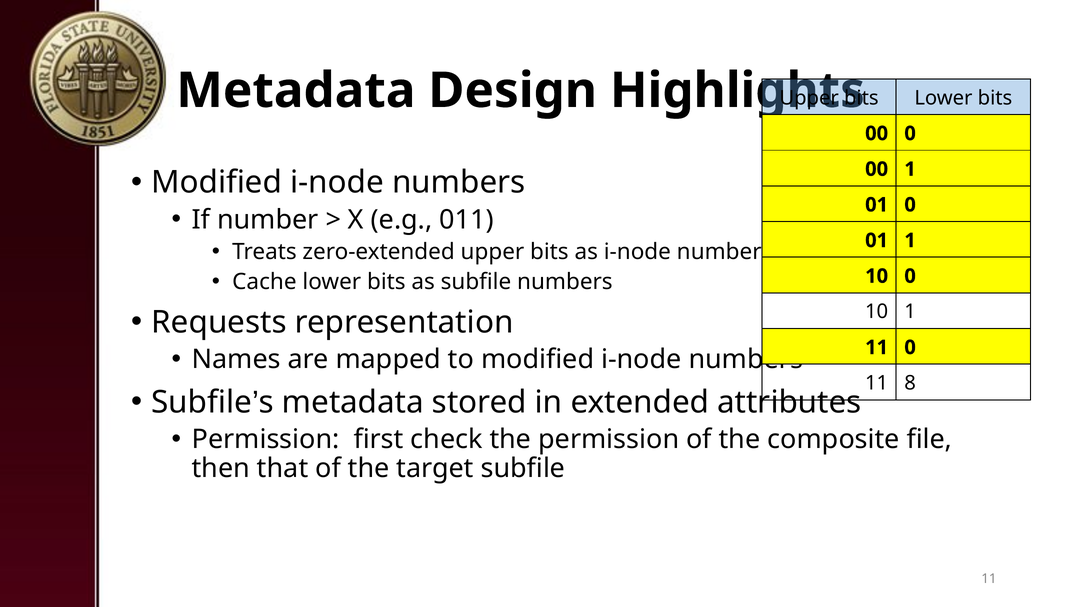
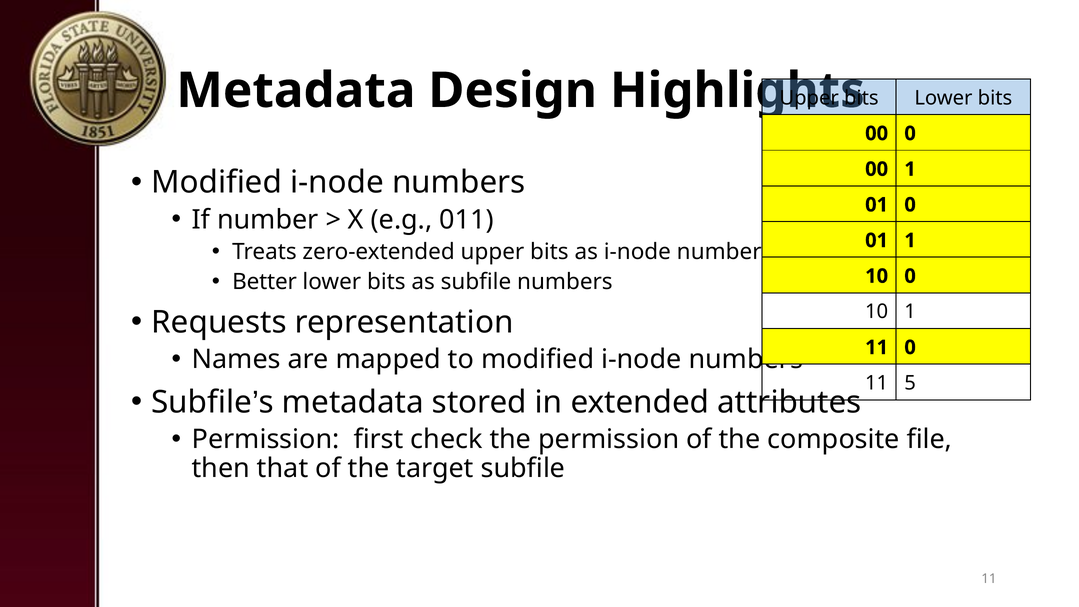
Cache: Cache -> Better (265, 282)
8: 8 -> 5 (910, 383)
